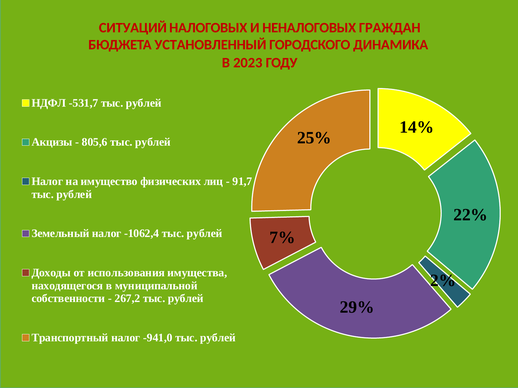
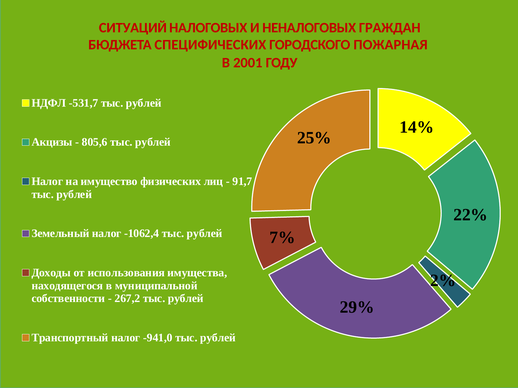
УСТАНОВЛЕННЫЙ: УСТАНОВЛЕННЫЙ -> СПЕЦИФИЧЕСКИХ (210, 45)
ДИНАМИКА: ДИНАМИКА -> ПОЖАРНАЯ (391, 45)
2023: 2023 -> 2001 (248, 63)
